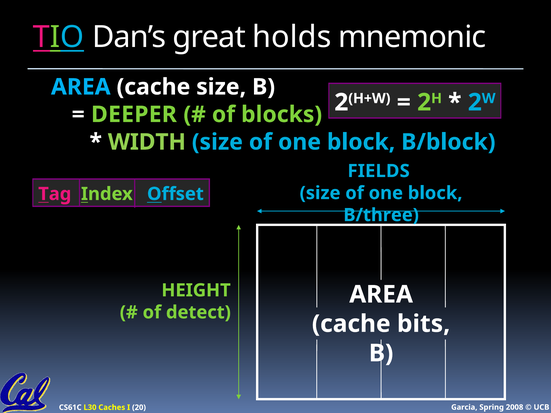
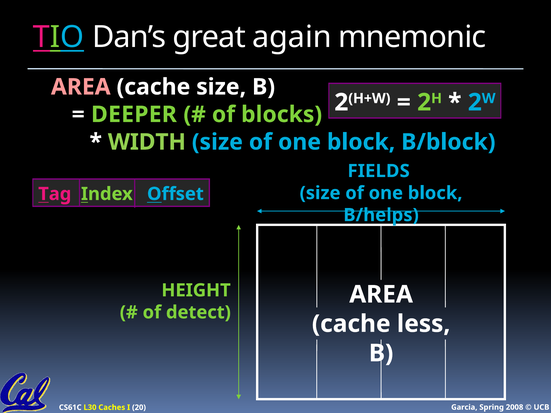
holds: holds -> again (292, 37)
AREA colour: light blue -> pink (81, 87)
B/three: B/three -> B/helps (381, 215)
bits: bits -> less (424, 324)
